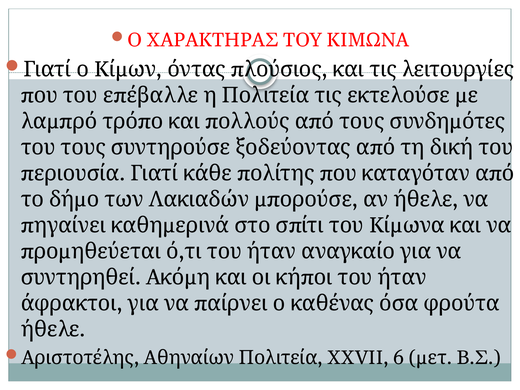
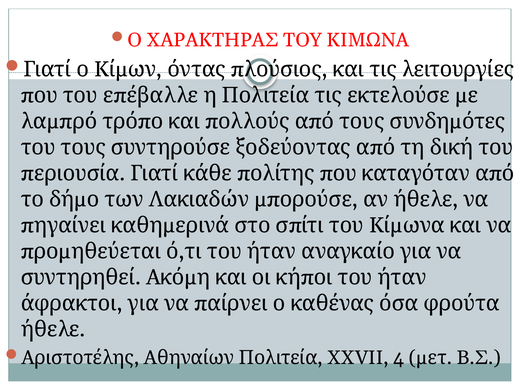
6: 6 -> 4 (399, 358)
